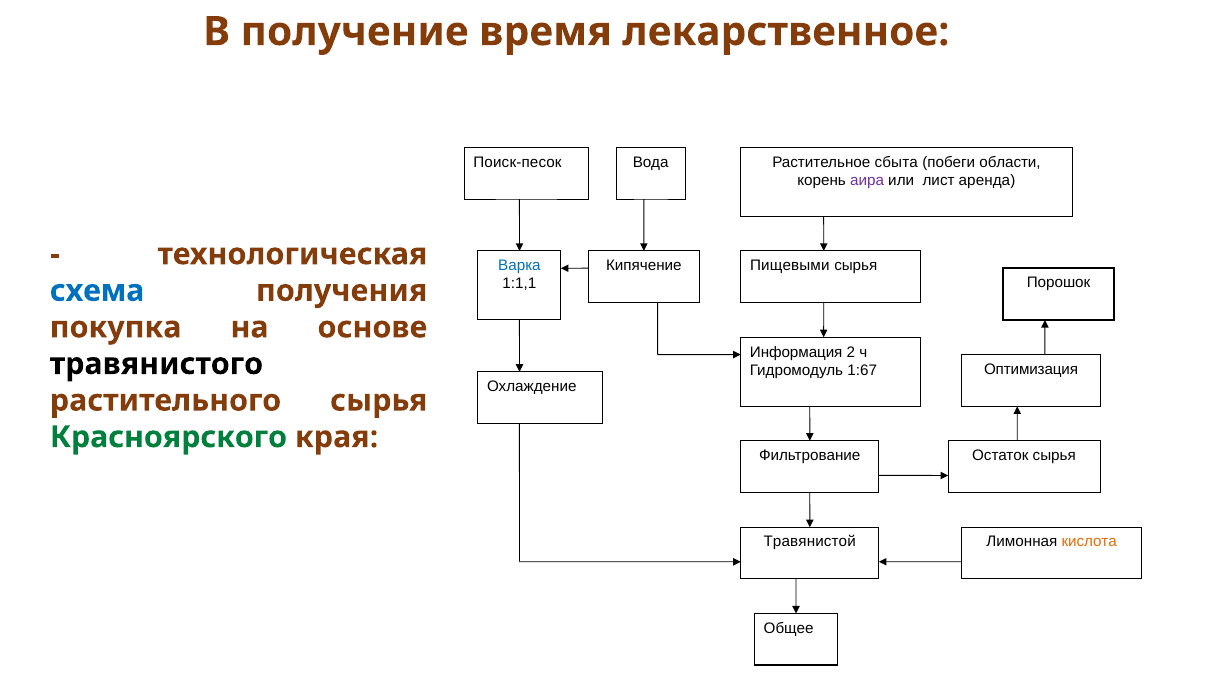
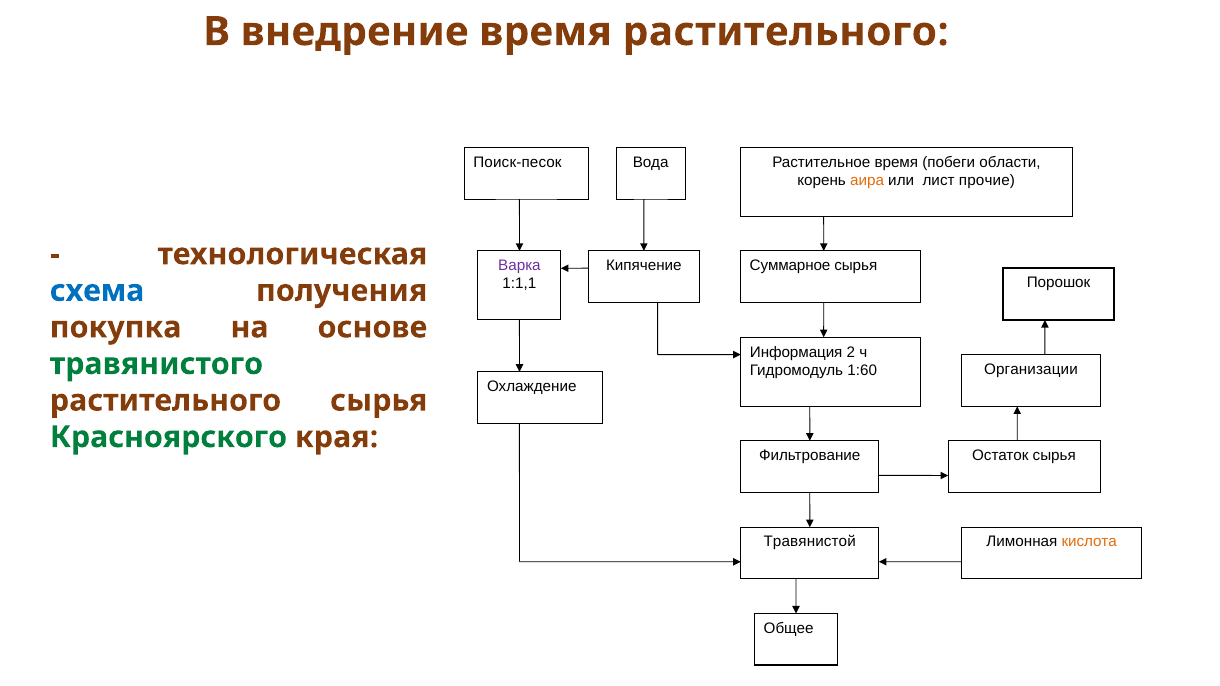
получение: получение -> внедрение (355, 32)
время лекарственное: лекарственное -> растительного (786, 32)
Растительное сбыта: сбыта -> время (896, 162)
аира colour: purple -> orange (867, 180)
аренда: аренда -> прочие (987, 180)
Варка colour: blue -> purple (519, 266)
Пищевыми: Пищевыми -> Суммарное (790, 266)
травянистого colour: black -> green (156, 364)
Оптимизация: Оптимизация -> Организации (1031, 369)
1:67: 1:67 -> 1:60 (862, 370)
